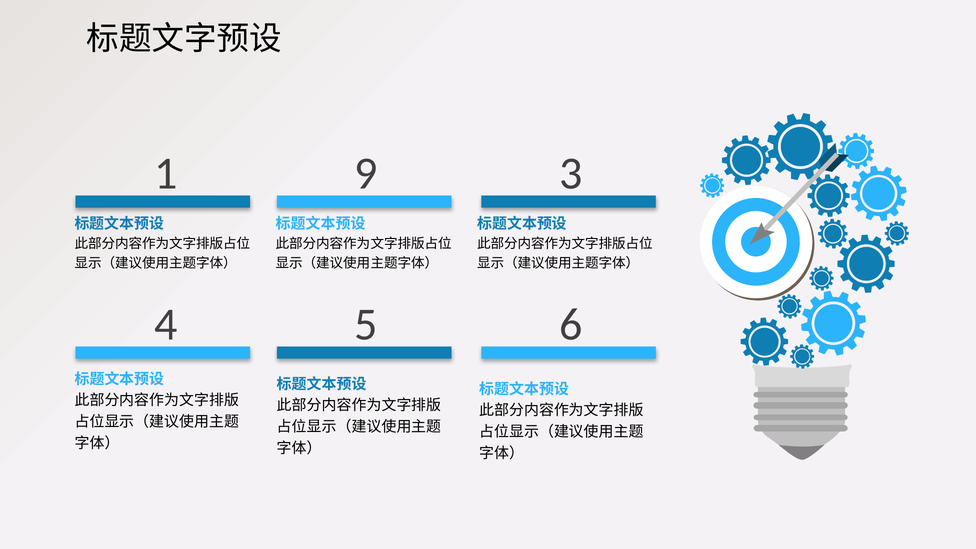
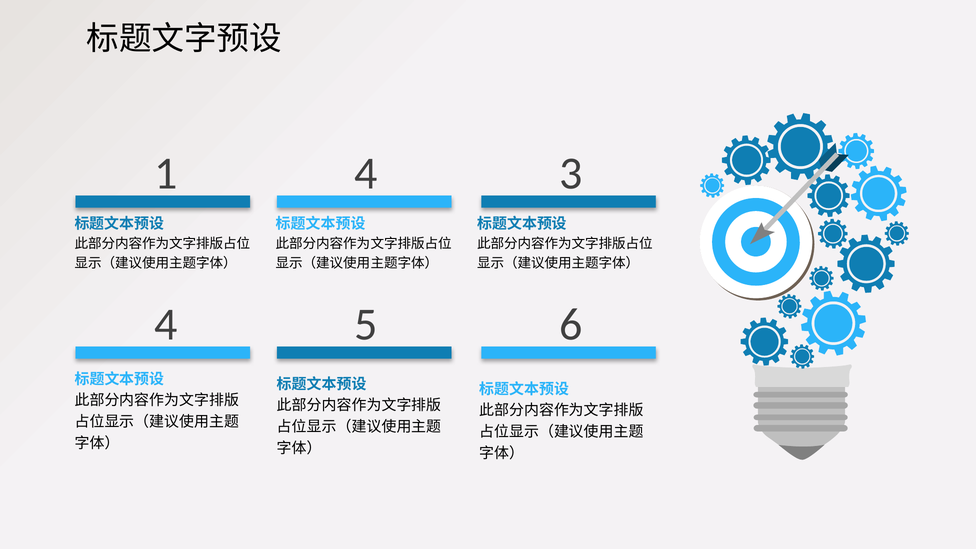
1 9: 9 -> 4 (366, 174)
